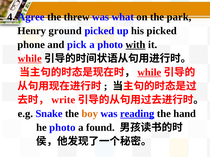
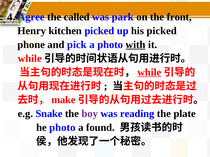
threw: threw -> called (77, 17)
what: what -> park (123, 17)
park: park -> front (179, 17)
ground: ground -> kitchen (65, 31)
while underline: present -> none (30, 59)
write: write -> make (63, 100)
boy colour: orange -> purple (90, 114)
reading underline: present -> none (137, 114)
hand: hand -> plate (185, 114)
